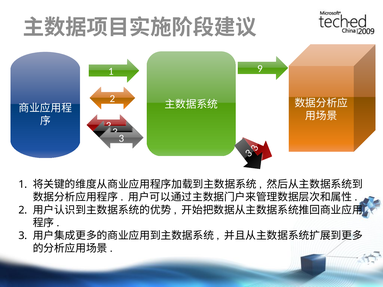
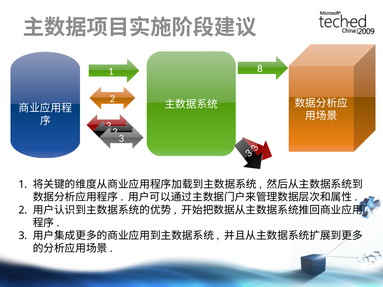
9: 9 -> 8 (260, 69)
